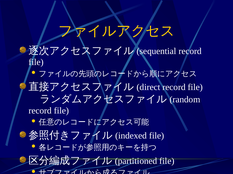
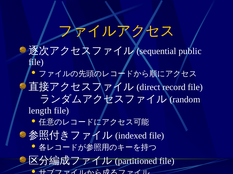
record: record -> public (190, 51)
record: record -> length (40, 111)
